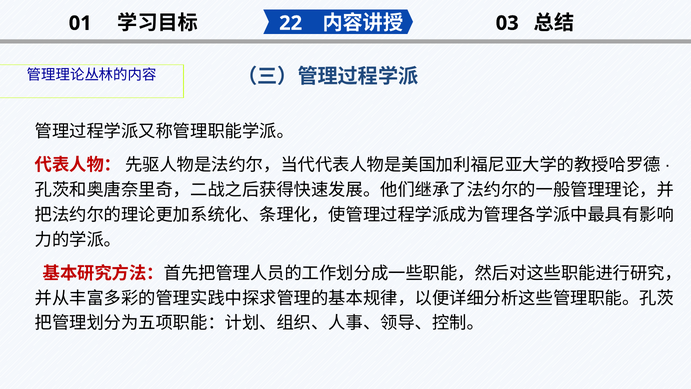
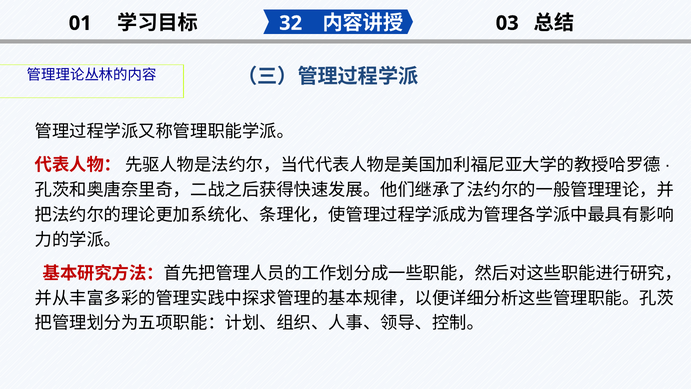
22: 22 -> 32 (291, 23)
